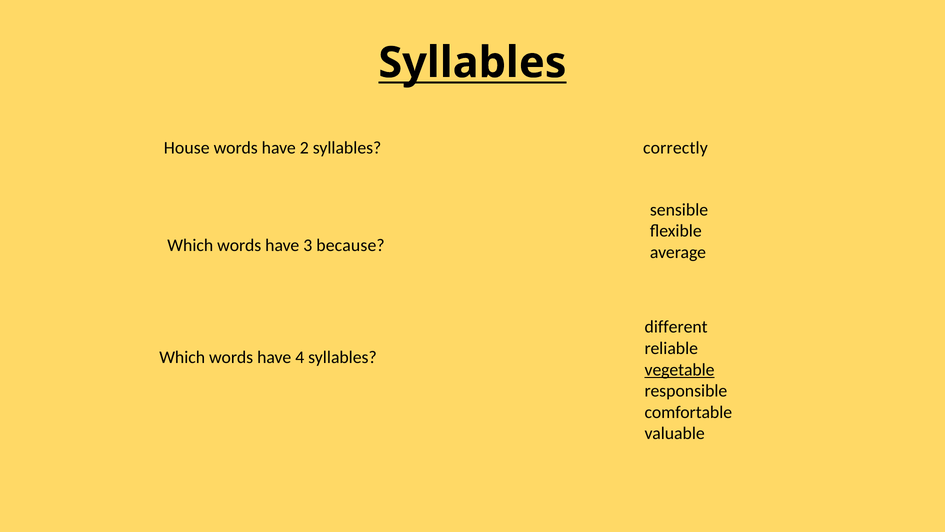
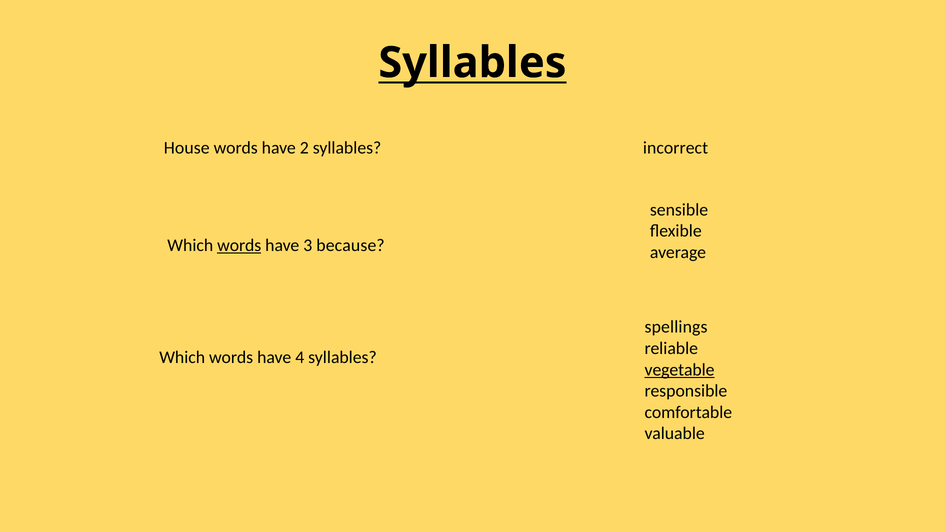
correctly: correctly -> incorrect (676, 148)
words underline: none -> present (239, 245)
different: different -> spellings (676, 327)
